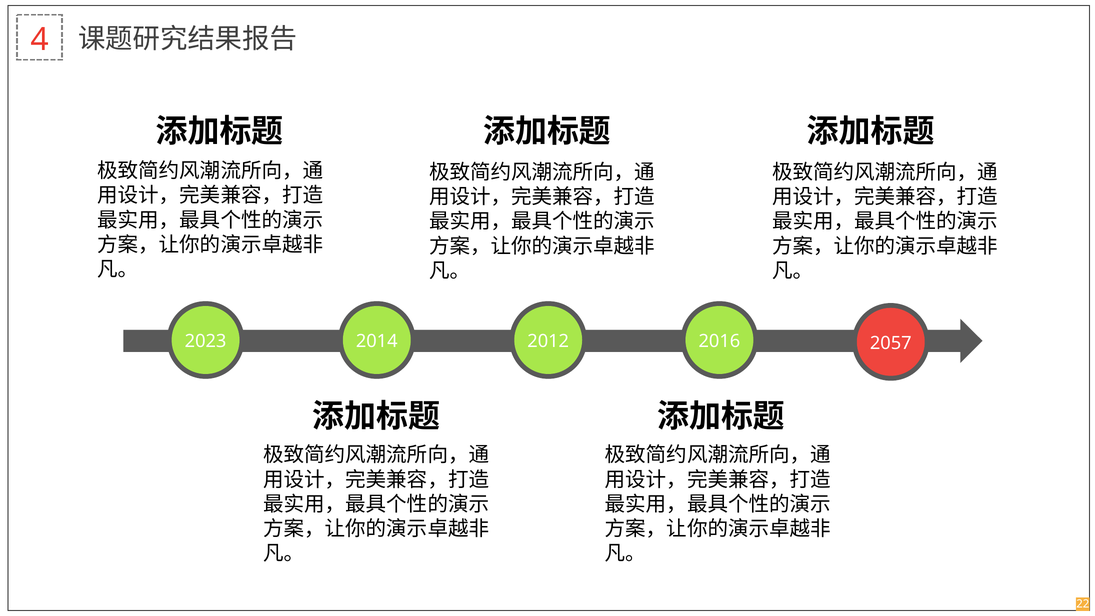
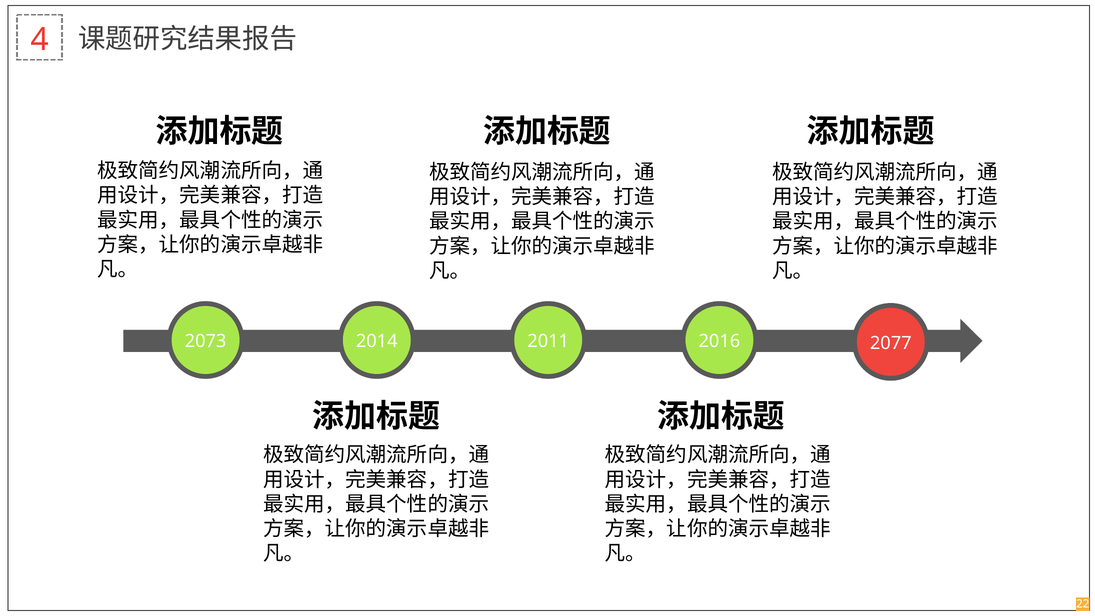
2023: 2023 -> 2073 (206, 341)
2012: 2012 -> 2011 (548, 341)
2057: 2057 -> 2077 (891, 343)
